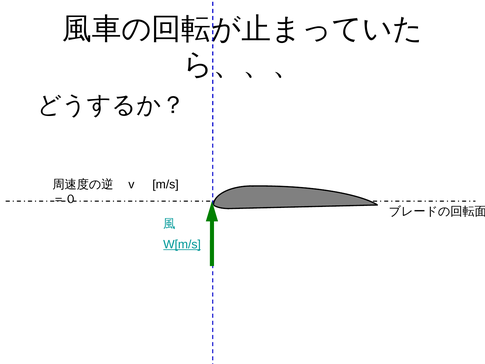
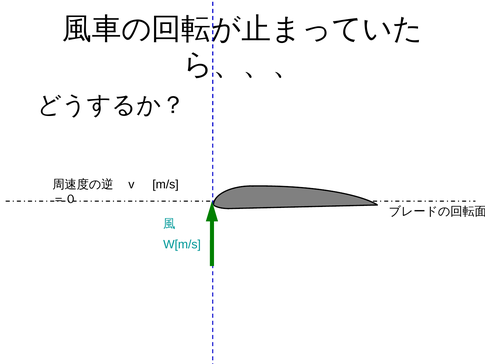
W[m/s underline: present -> none (182, 244)
